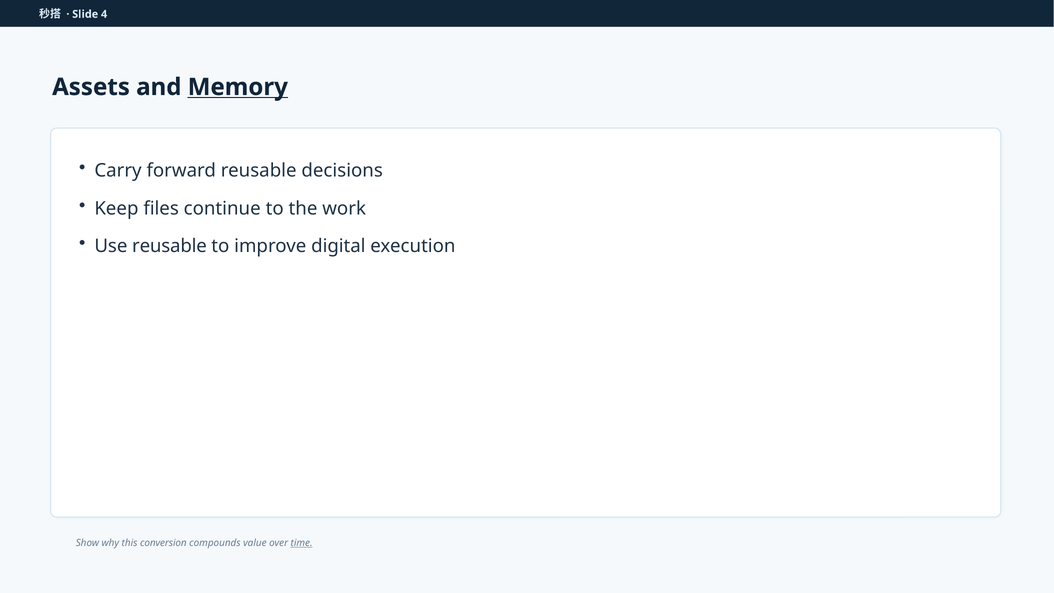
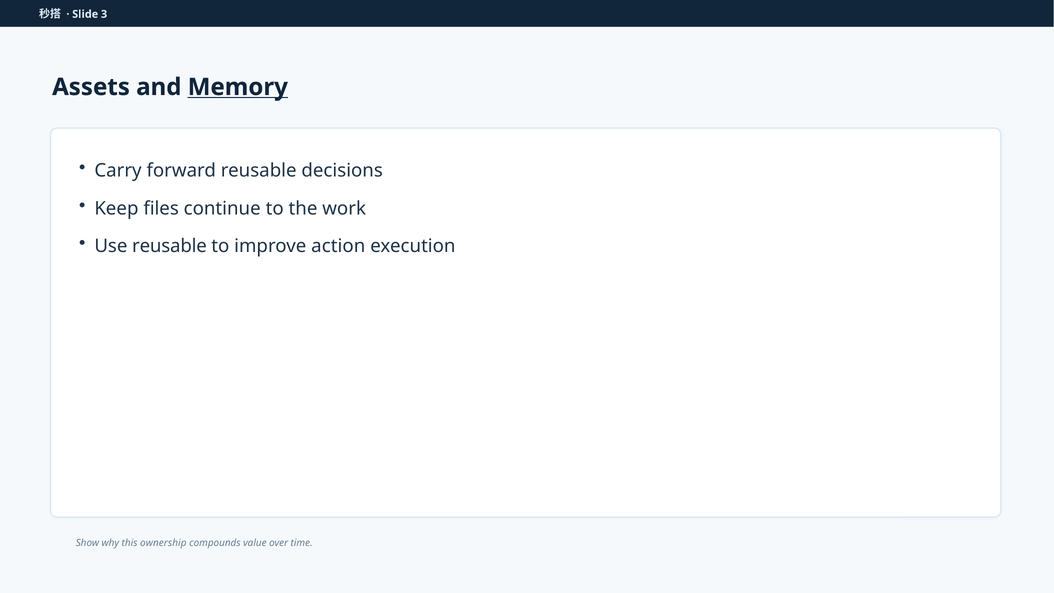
4: 4 -> 3 (104, 14)
digital: digital -> action (338, 246)
conversion: conversion -> ownership (163, 543)
time underline: present -> none (302, 543)
